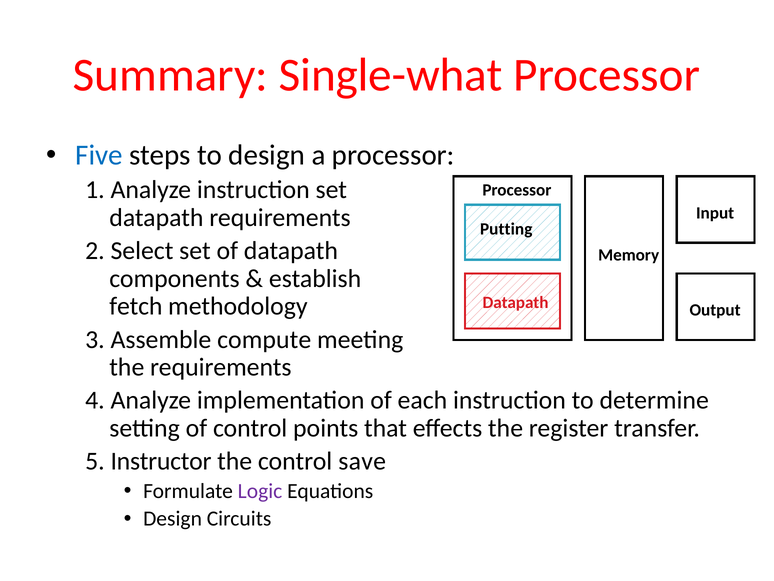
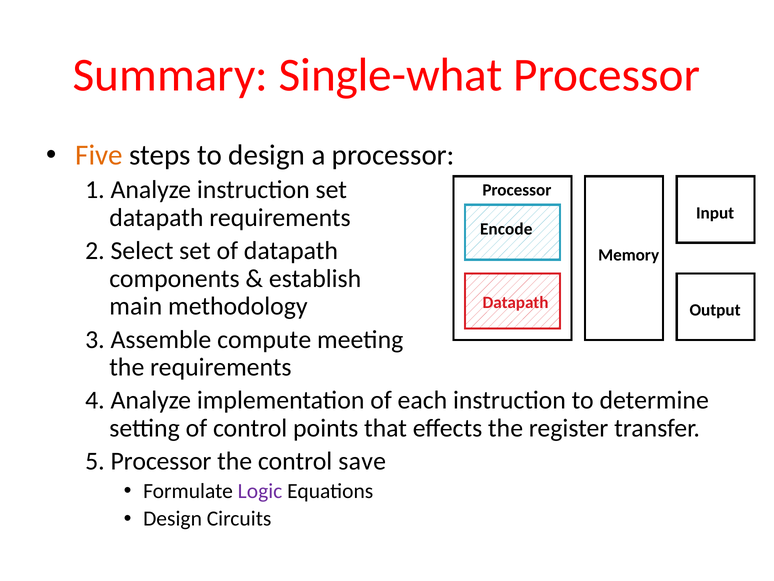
Five colour: blue -> orange (99, 155)
Putting: Putting -> Encode (506, 229)
fetch: fetch -> main (136, 306)
5 Instructor: Instructor -> Processor (161, 461)
